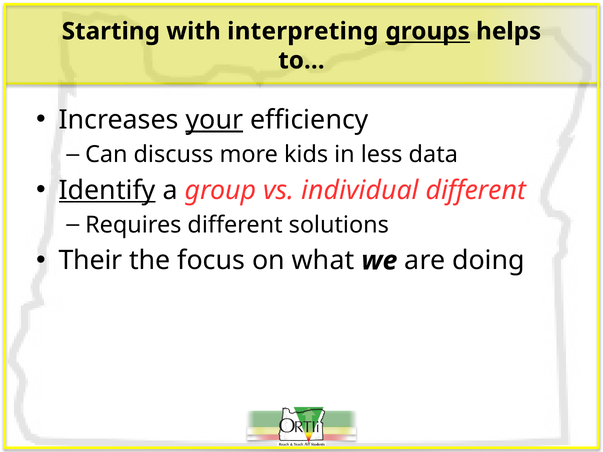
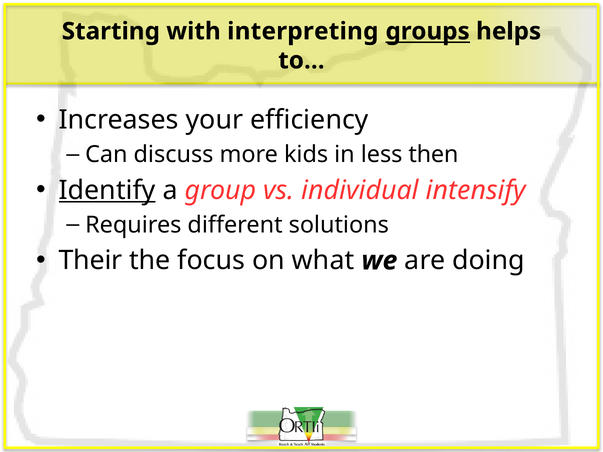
your underline: present -> none (214, 120)
data: data -> then (433, 155)
individual different: different -> intensify (476, 190)
